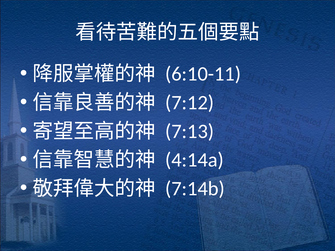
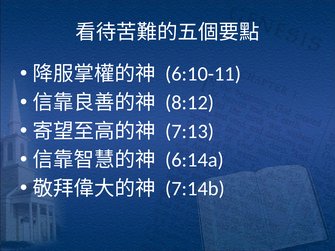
7:12: 7:12 -> 8:12 (190, 103)
4:14a: 4:14a -> 6:14a (194, 160)
